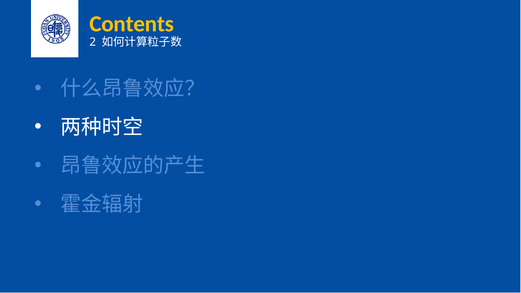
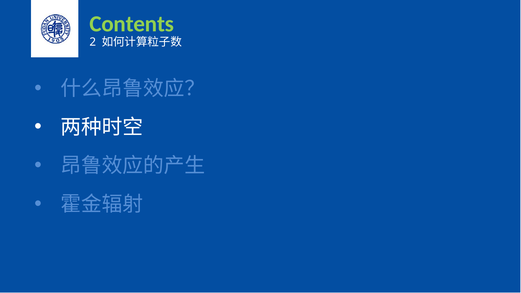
Contents colour: yellow -> light green (132, 24)
